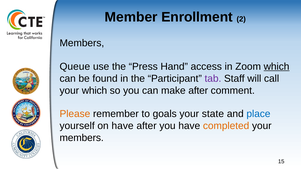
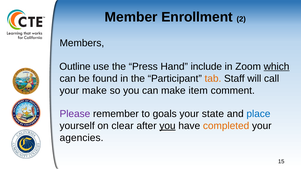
Queue: Queue -> Outline (75, 67)
access: access -> include (206, 67)
tab colour: purple -> orange (213, 79)
your which: which -> make (94, 91)
make after: after -> item (198, 91)
Please colour: orange -> purple (75, 114)
on have: have -> clear (123, 126)
you underline: none -> present (167, 126)
members: members -> agencies (82, 138)
